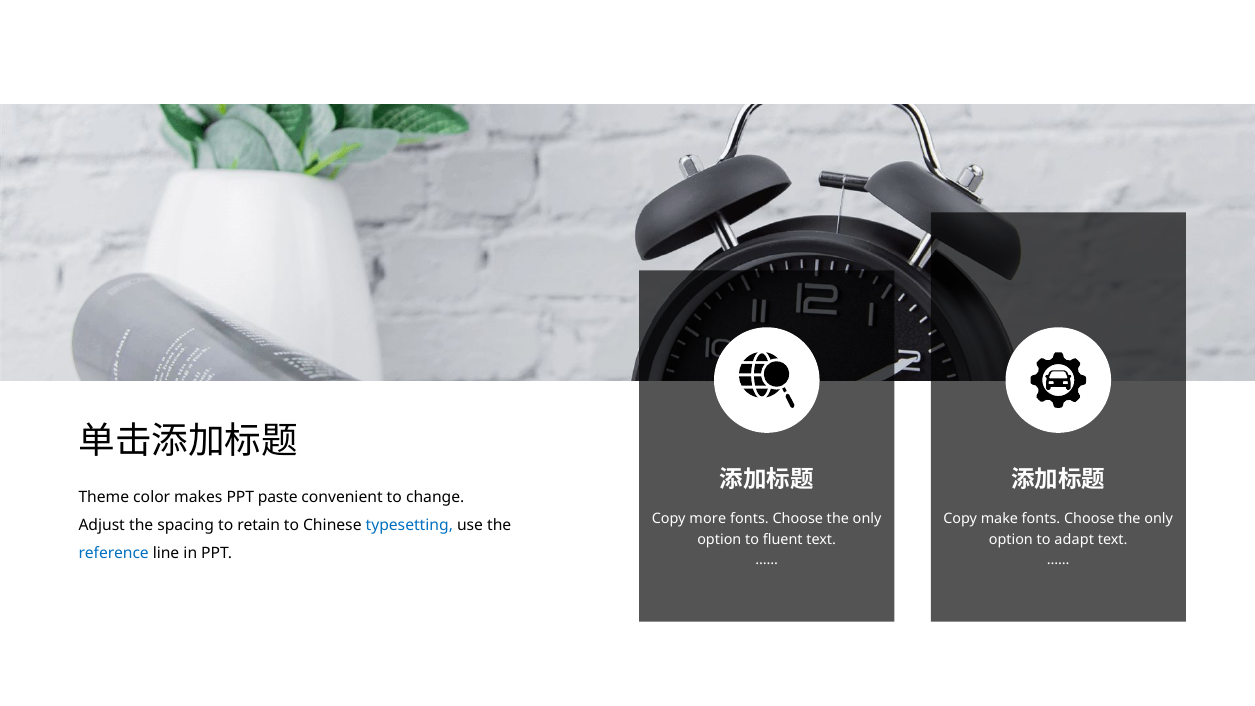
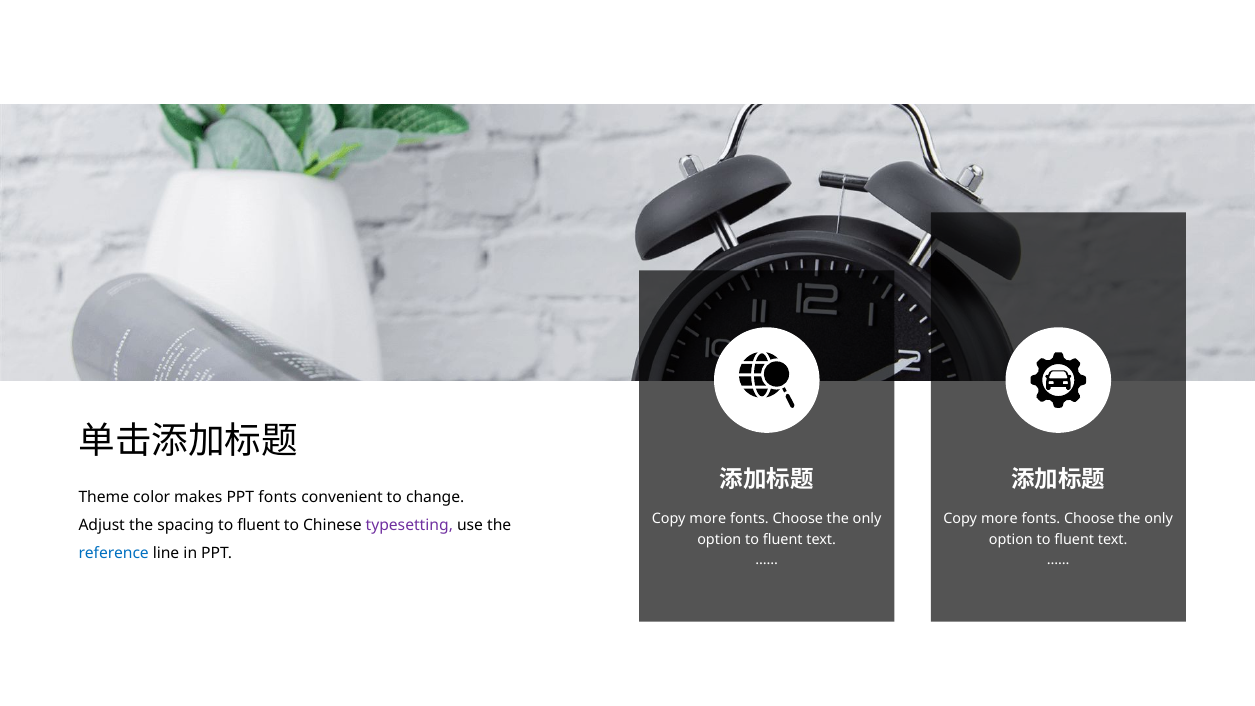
PPT paste: paste -> fonts (278, 497)
make: make -> more (999, 519)
spacing to retain: retain -> fluent (259, 525)
typesetting colour: blue -> purple (409, 525)
adapt: adapt -> fluent (1074, 539)
